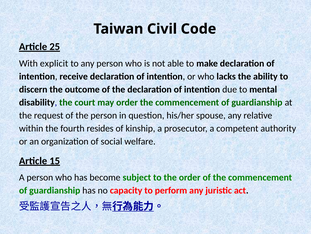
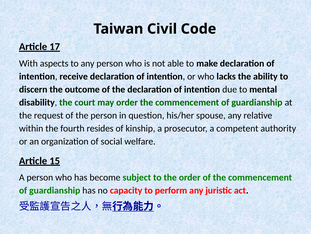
25: 25 -> 17 (55, 47)
explicit: explicit -> aspects (54, 63)
